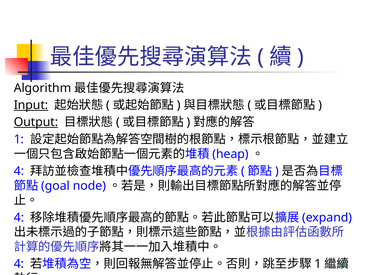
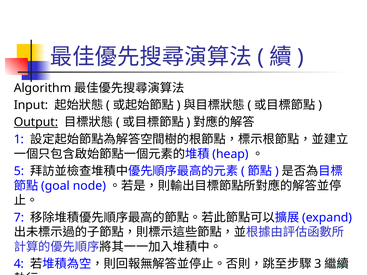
Input underline: present -> none (31, 105)
4: 4 -> 5 (19, 171)
4: 4 -> 7 (19, 218)
1: 1 -> 3 (318, 264)
